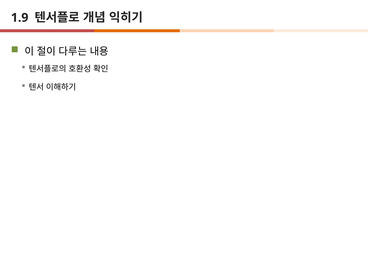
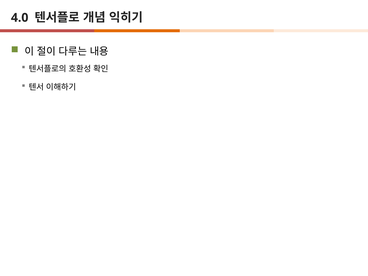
1.9: 1.9 -> 4.0 (20, 18)
